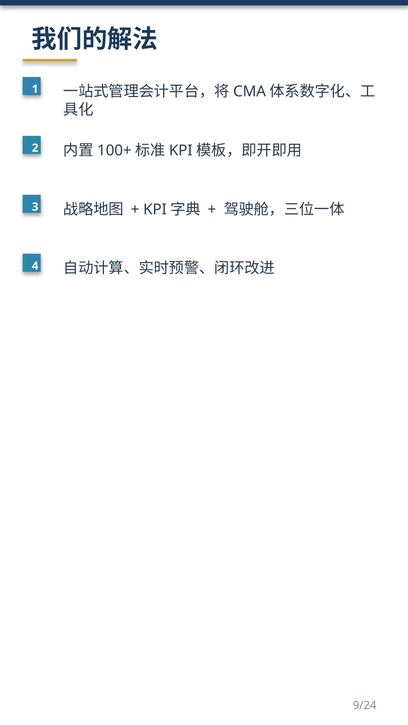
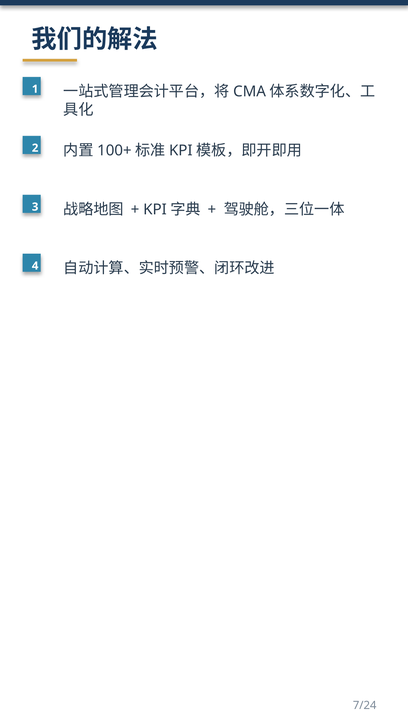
9/24: 9/24 -> 7/24 (365, 706)
